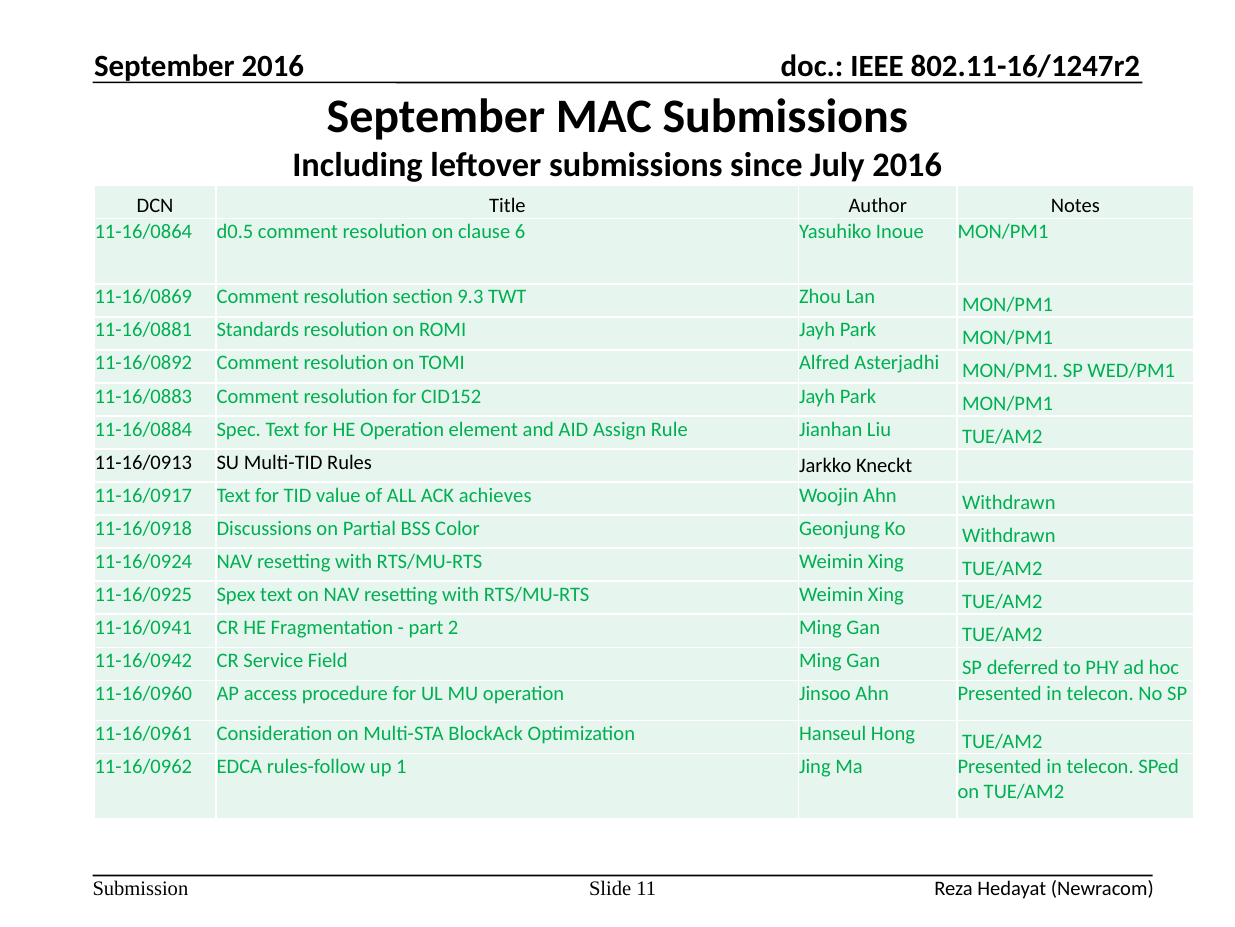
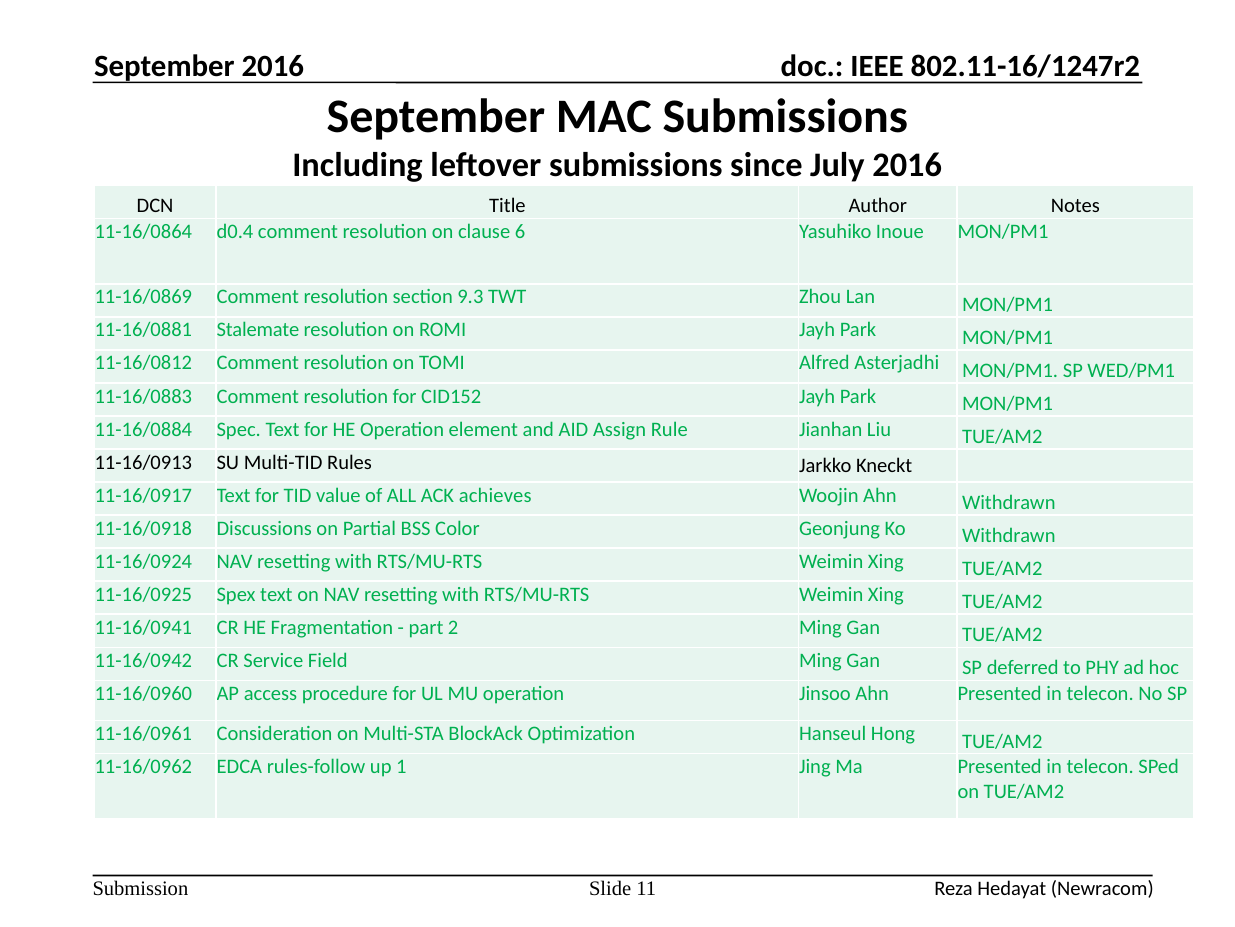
d0.5: d0.5 -> d0.4 (235, 232)
Standards: Standards -> Stalemate (258, 330)
11-16/0892: 11-16/0892 -> 11-16/0812 (143, 363)
